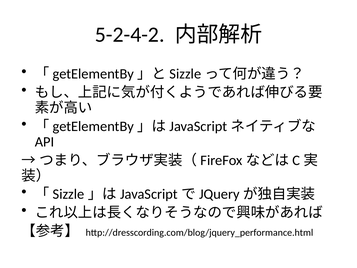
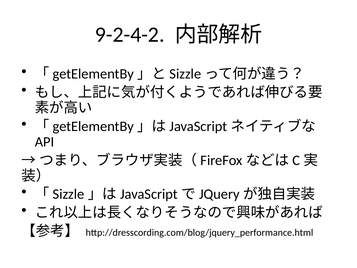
5-2-4-2: 5-2-4-2 -> 9-2-4-2 (130, 35)
